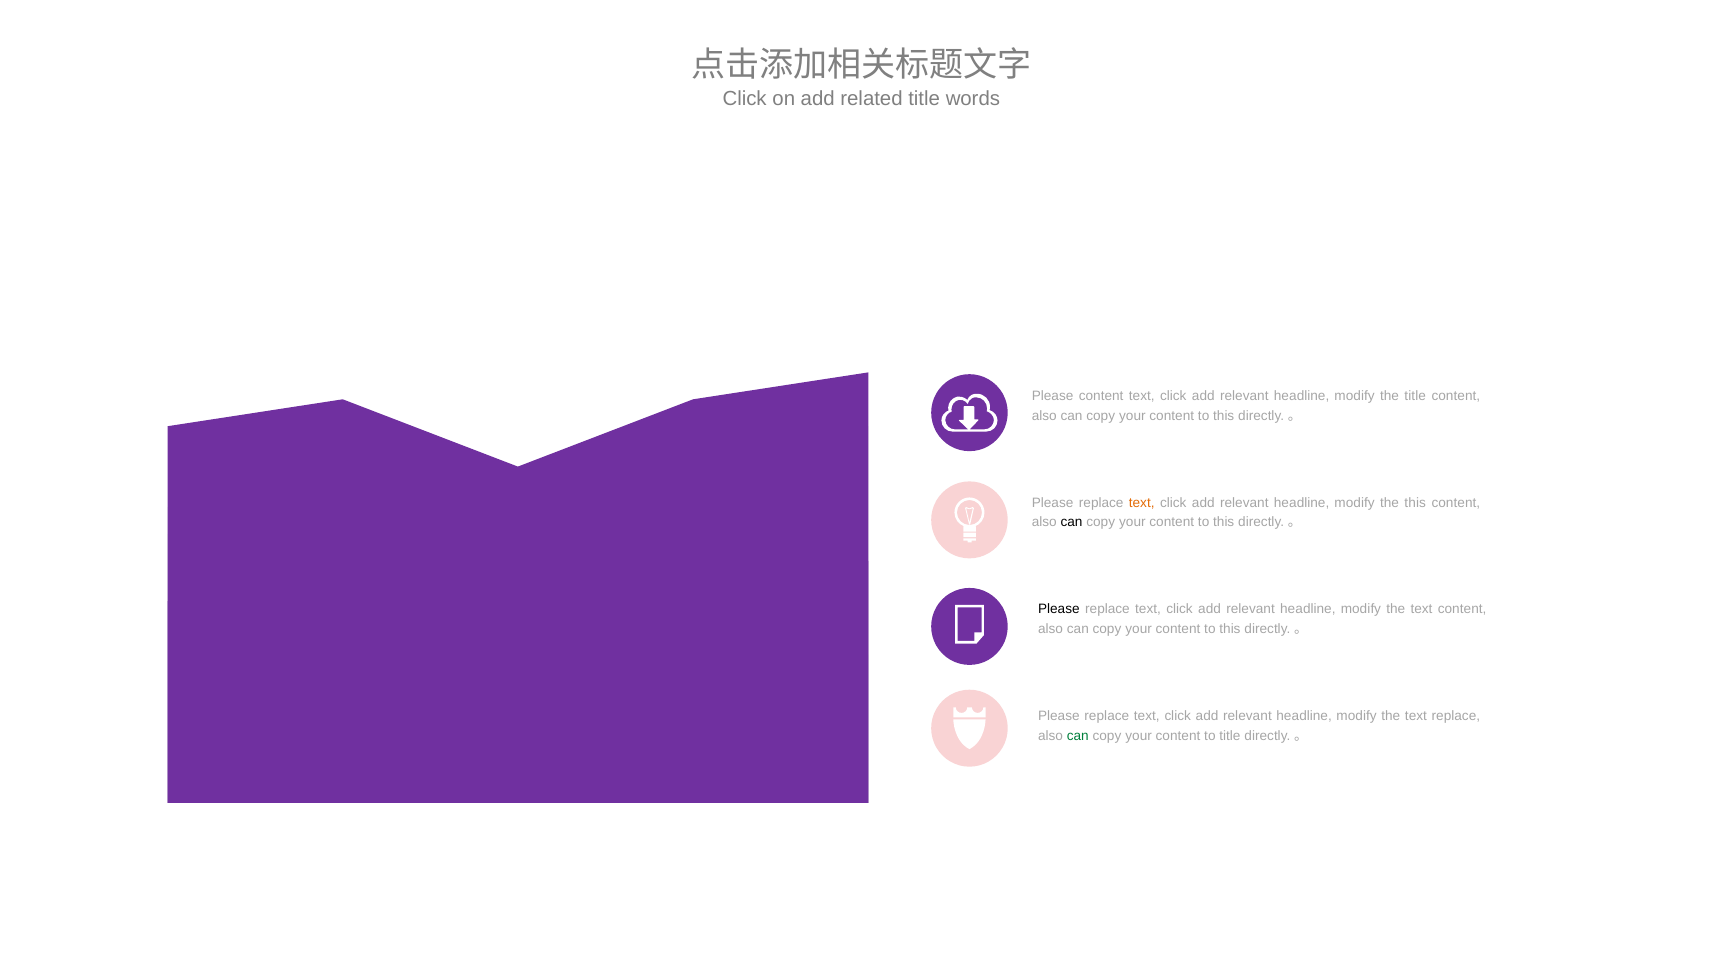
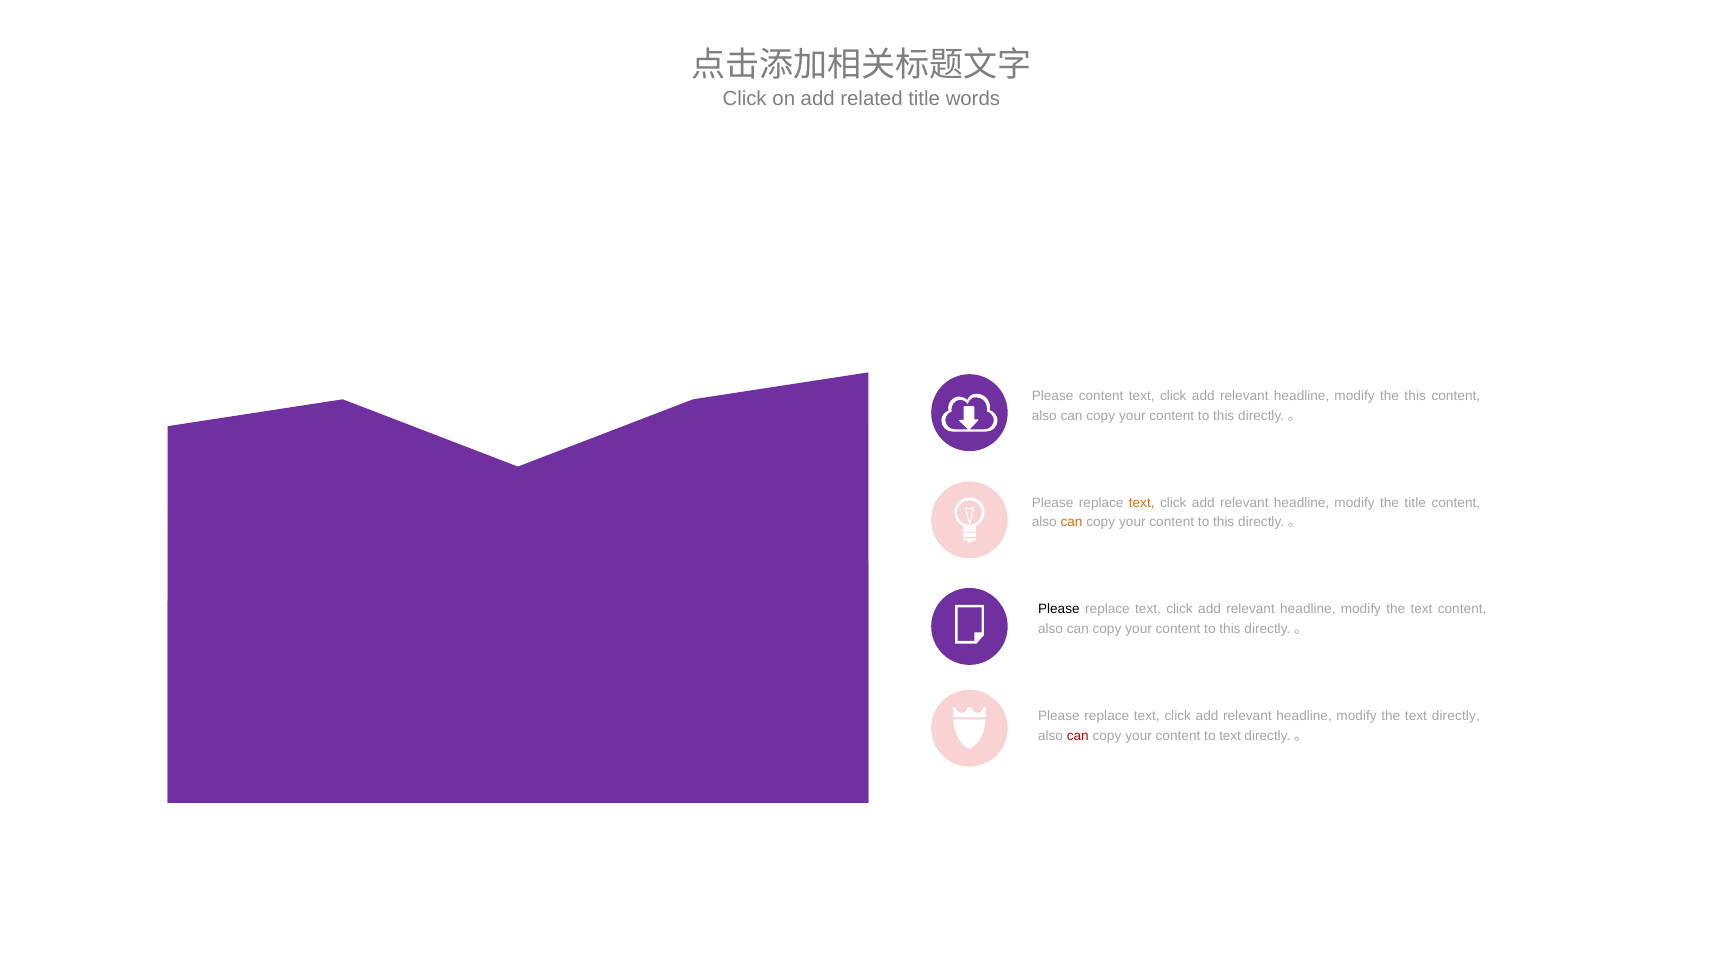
the title: title -> this (1415, 396)
the this: this -> title (1415, 503)
can colour: black -> orange (1072, 522)
the text replace: replace -> directly (1456, 716)
can colour: green -> red (1078, 736)
to title: title -> text (1230, 736)
